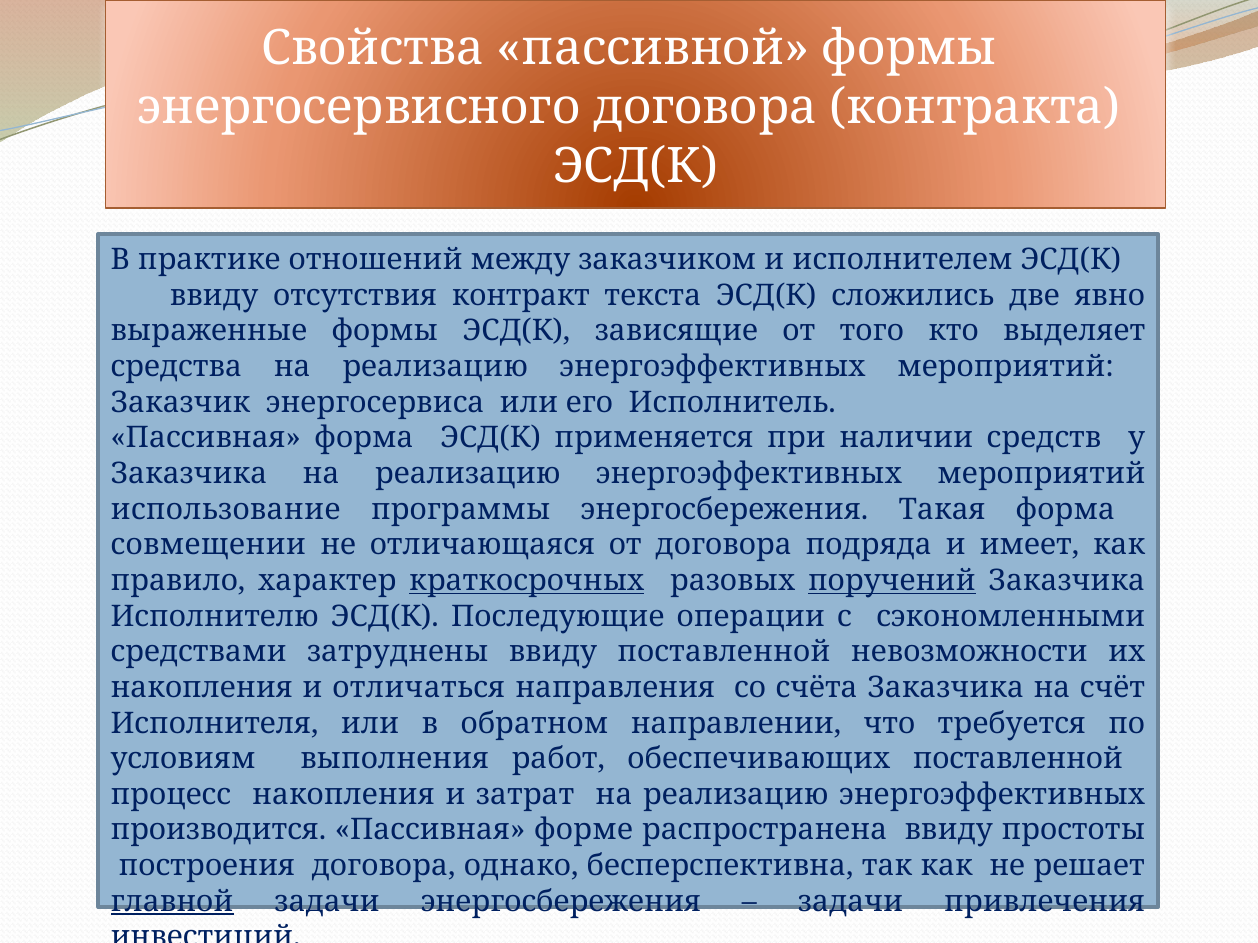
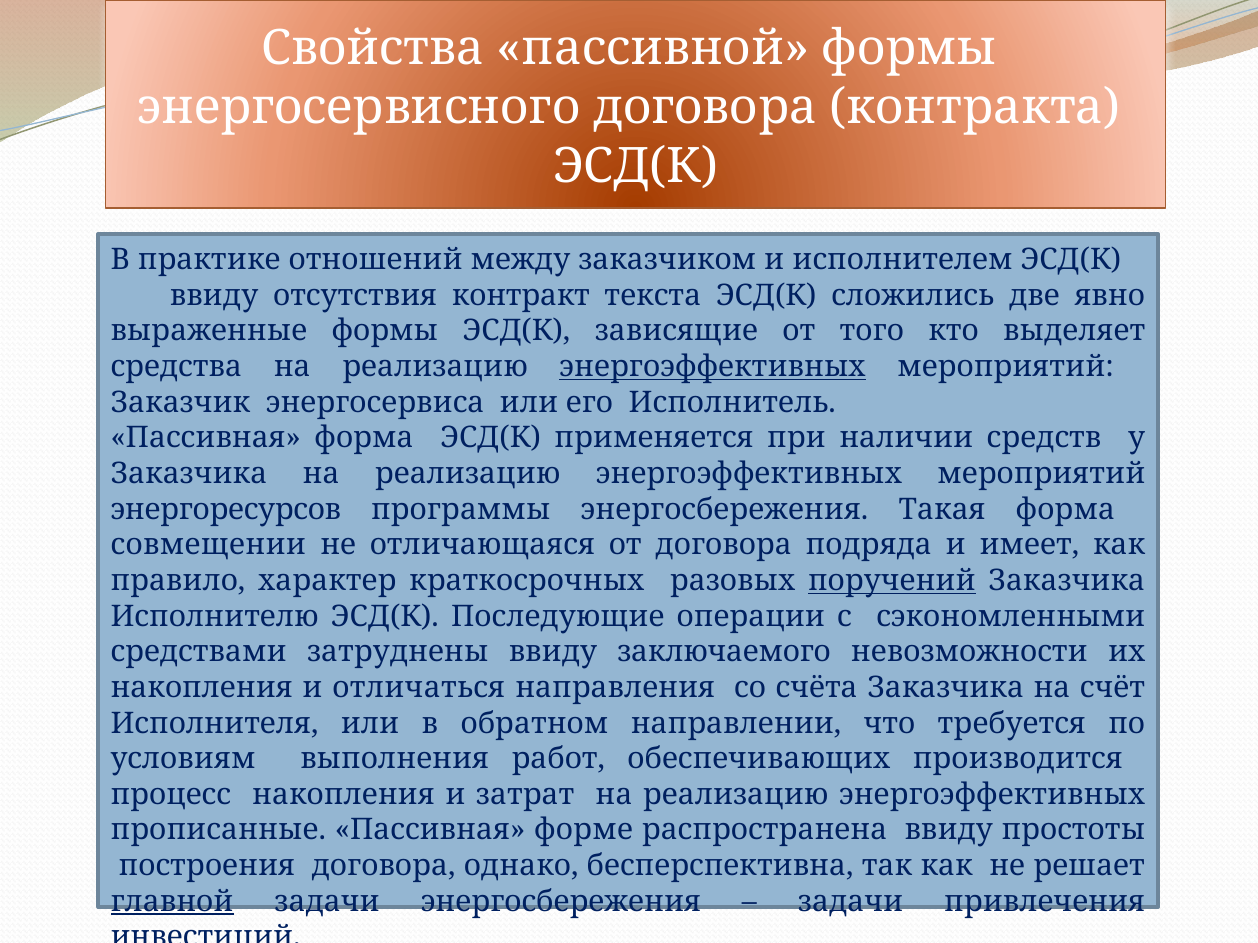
энергоэффективных underline: none -> present (713, 367)
использование: использование -> энергоресурсов (226, 510)
краткосрочных underline: present -> none (527, 581)
ввиду поставленной: поставленной -> заключаемого (724, 652)
обеспечивающих поставленной: поставленной -> производится (1018, 759)
производится: производится -> прописанные (218, 831)
